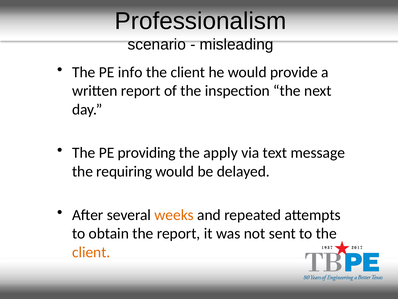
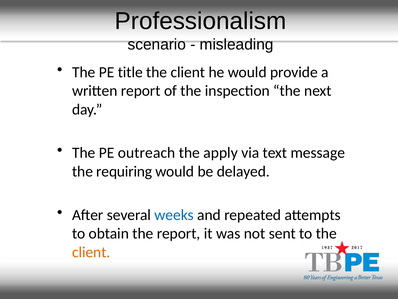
info: info -> title (130, 72)
providing: providing -> outreach (147, 153)
weeks colour: orange -> blue (174, 215)
